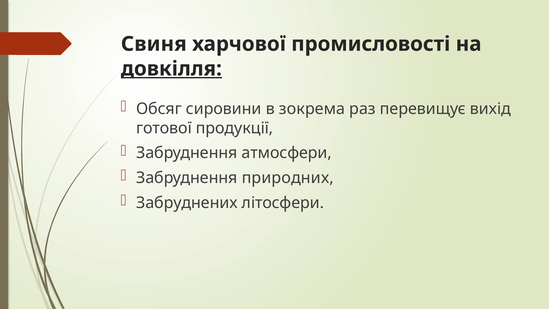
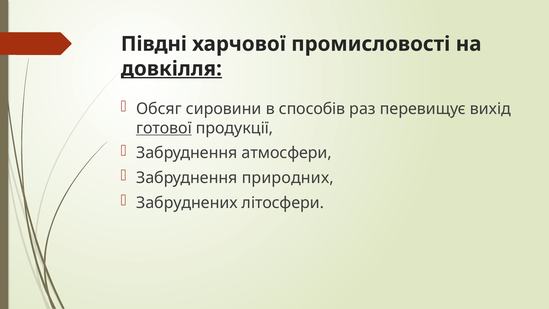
Свиня: Свиня -> Півдні (154, 44)
зокрема: зокрема -> способів (312, 109)
готової underline: none -> present (164, 128)
